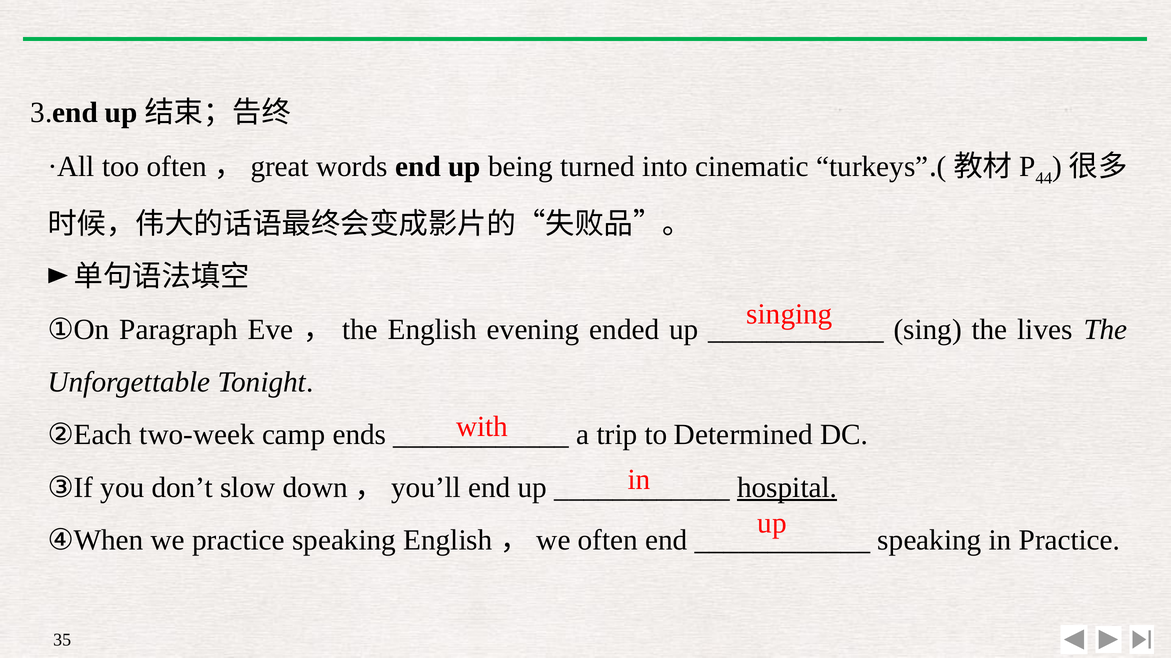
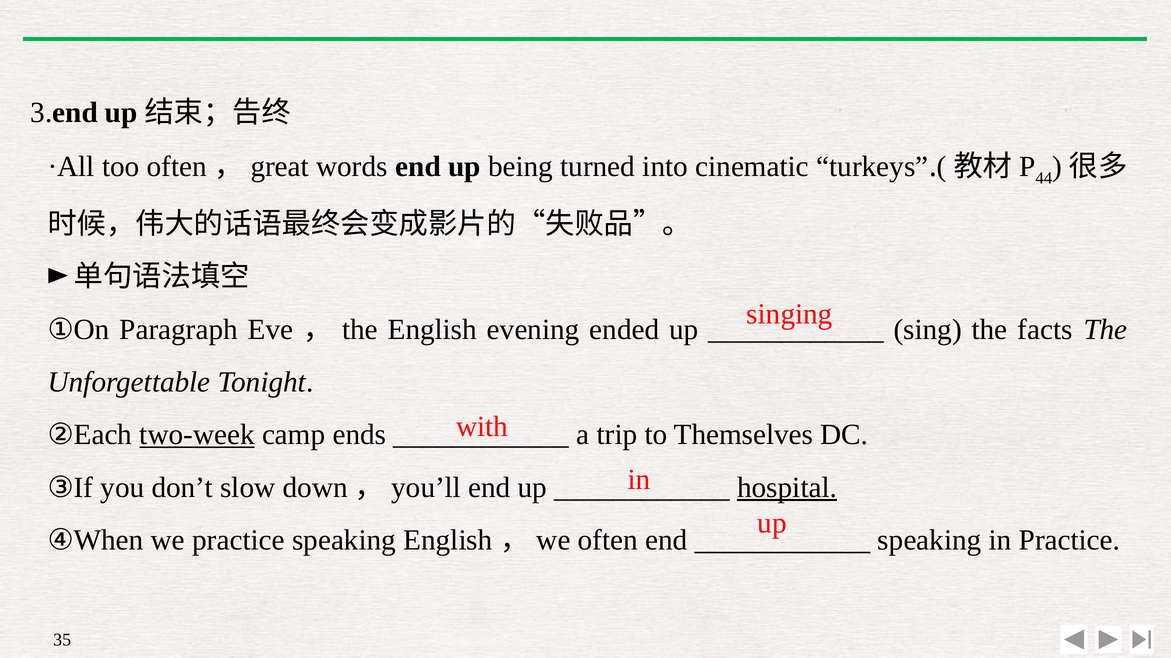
lives: lives -> facts (1045, 330)
two-week underline: none -> present (197, 435)
Determined: Determined -> Themselves (743, 435)
